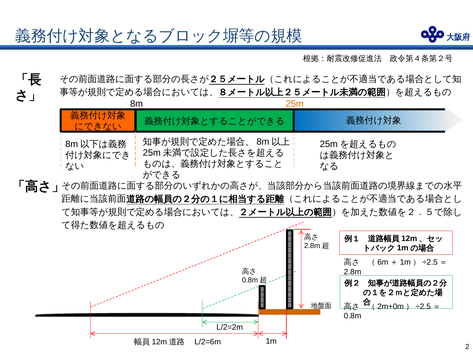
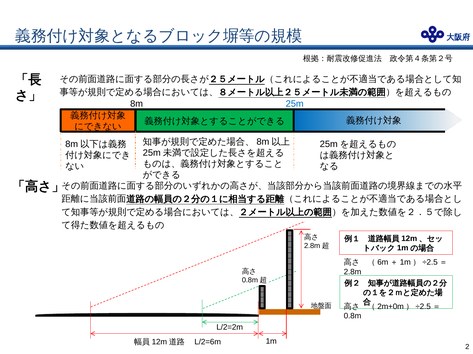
25m colour: orange -> blue (295, 104)
